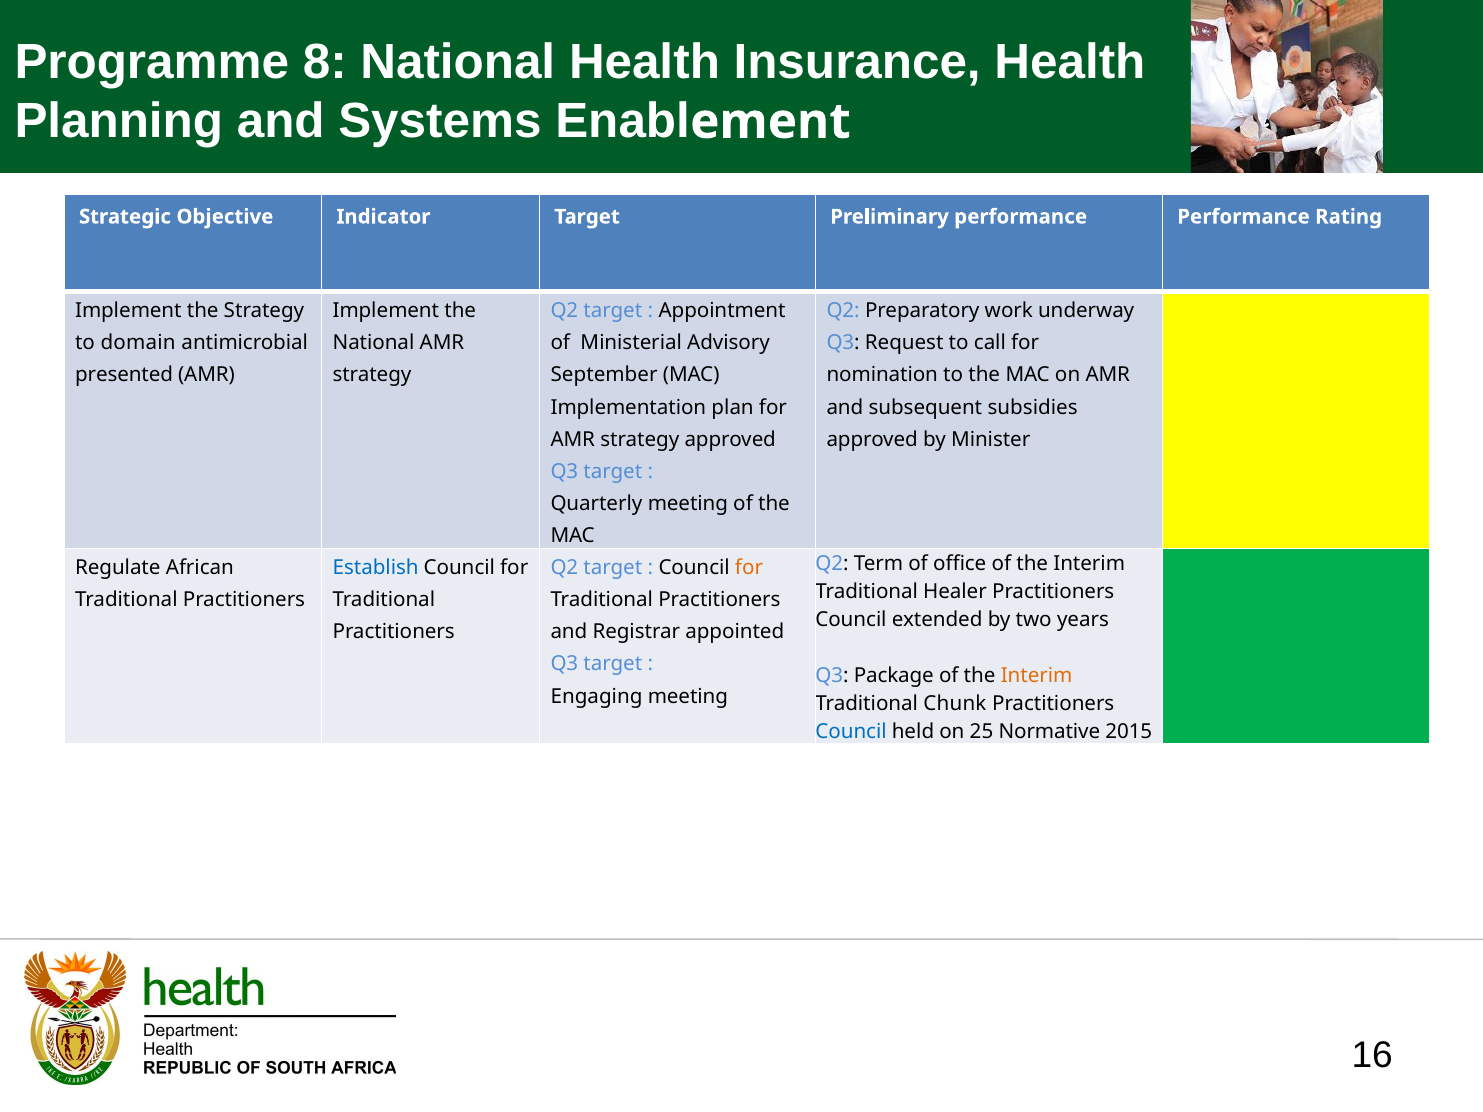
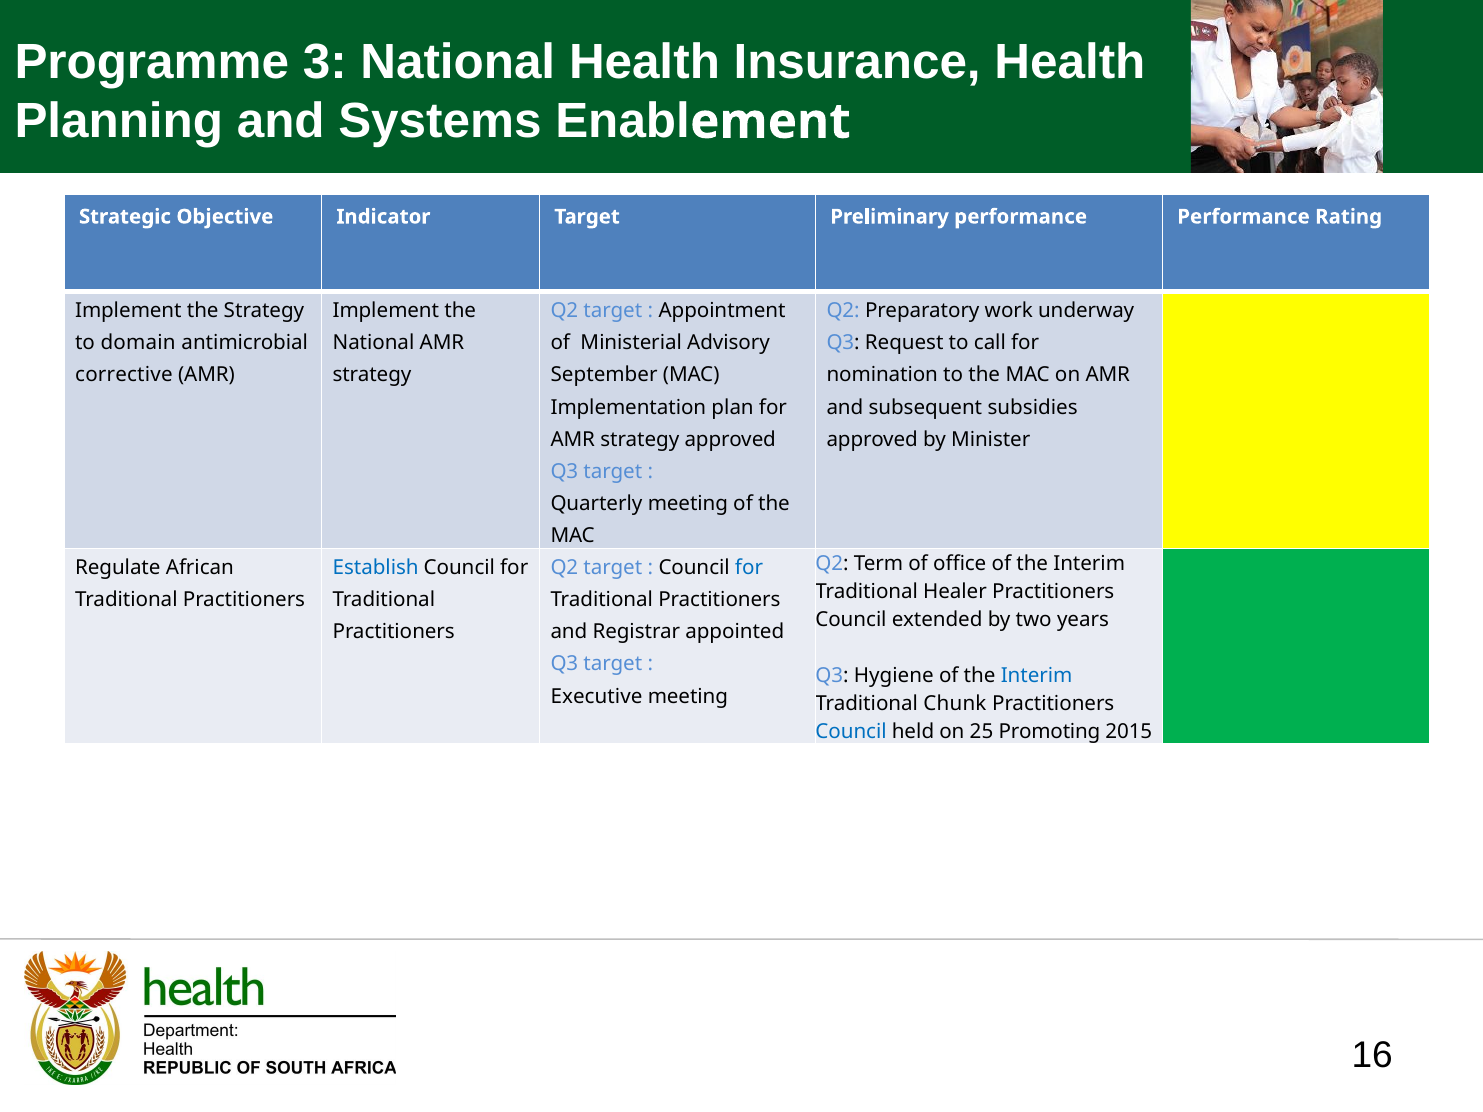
8: 8 -> 3 (325, 62)
presented: presented -> corrective (124, 375)
for colour: orange -> blue (749, 568)
Package: Package -> Hygiene (894, 676)
Interim colour: orange -> blue (1037, 676)
Engaging: Engaging -> Executive (596, 696)
Normative: Normative -> Promoting (1049, 732)
